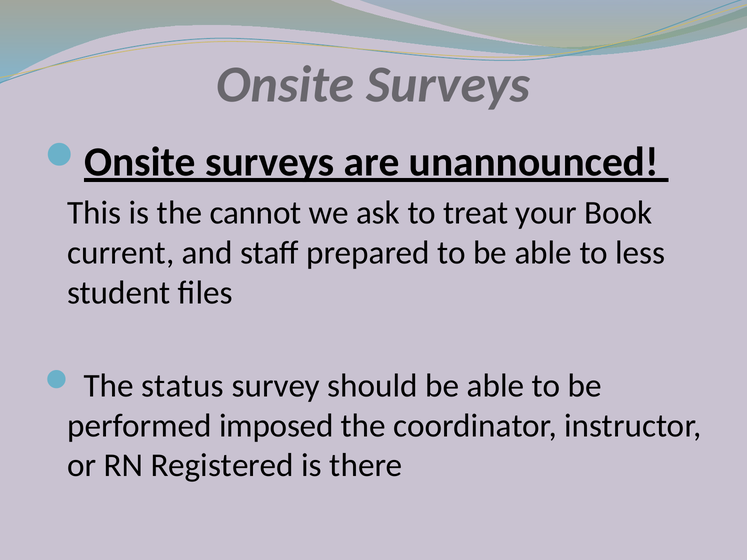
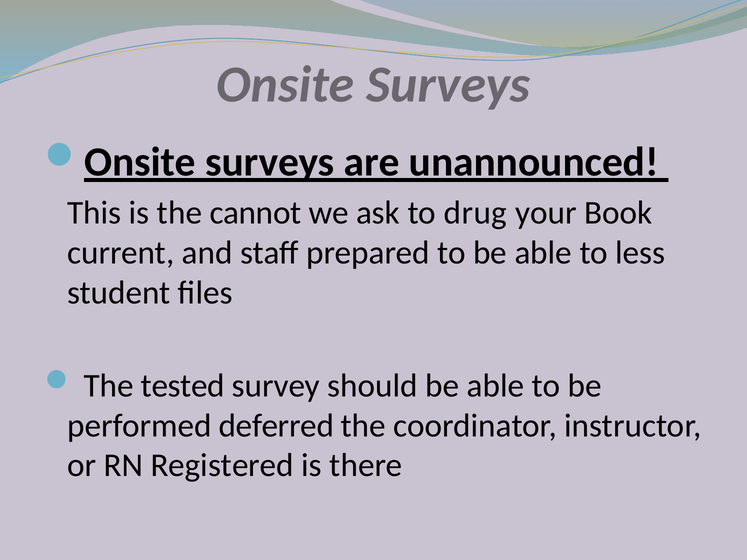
treat: treat -> drug (475, 213)
status: status -> tested (183, 386)
imposed: imposed -> deferred (276, 426)
